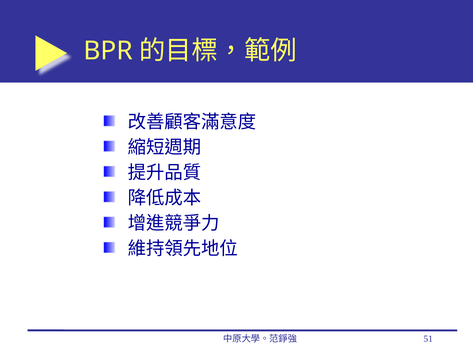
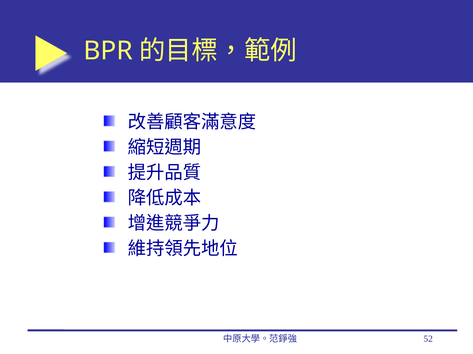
51: 51 -> 52 (428, 340)
